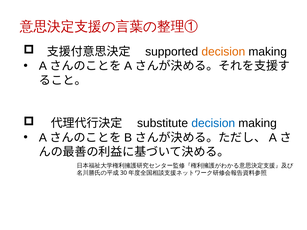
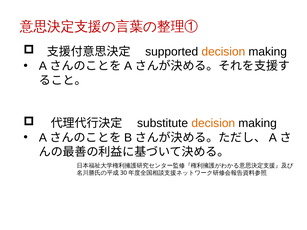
decision colour: blue -> orange (213, 123)
